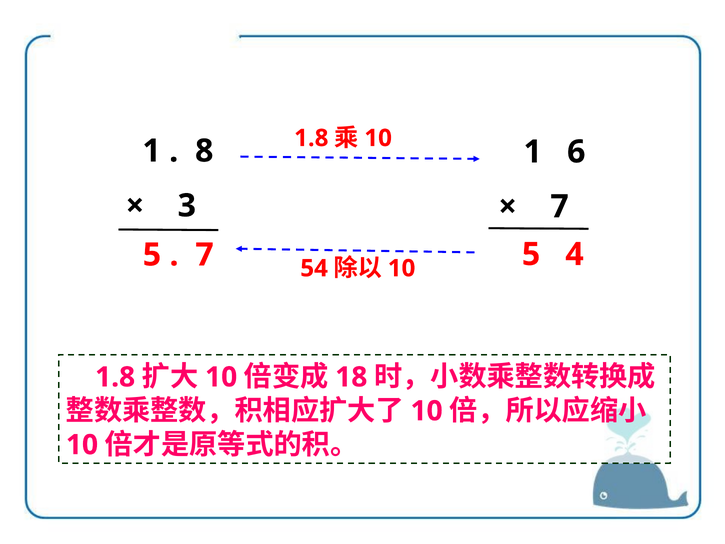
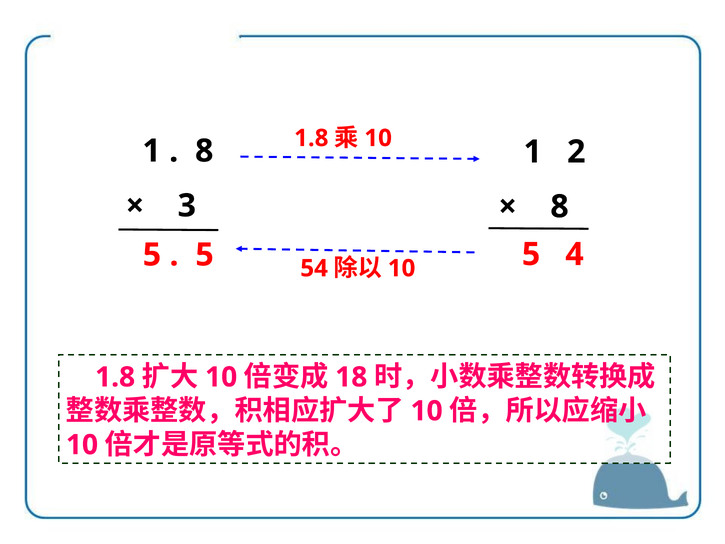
6: 6 -> 2 (576, 152)
7: 7 -> 8 (560, 207)
7: 7 -> 5 (205, 255)
